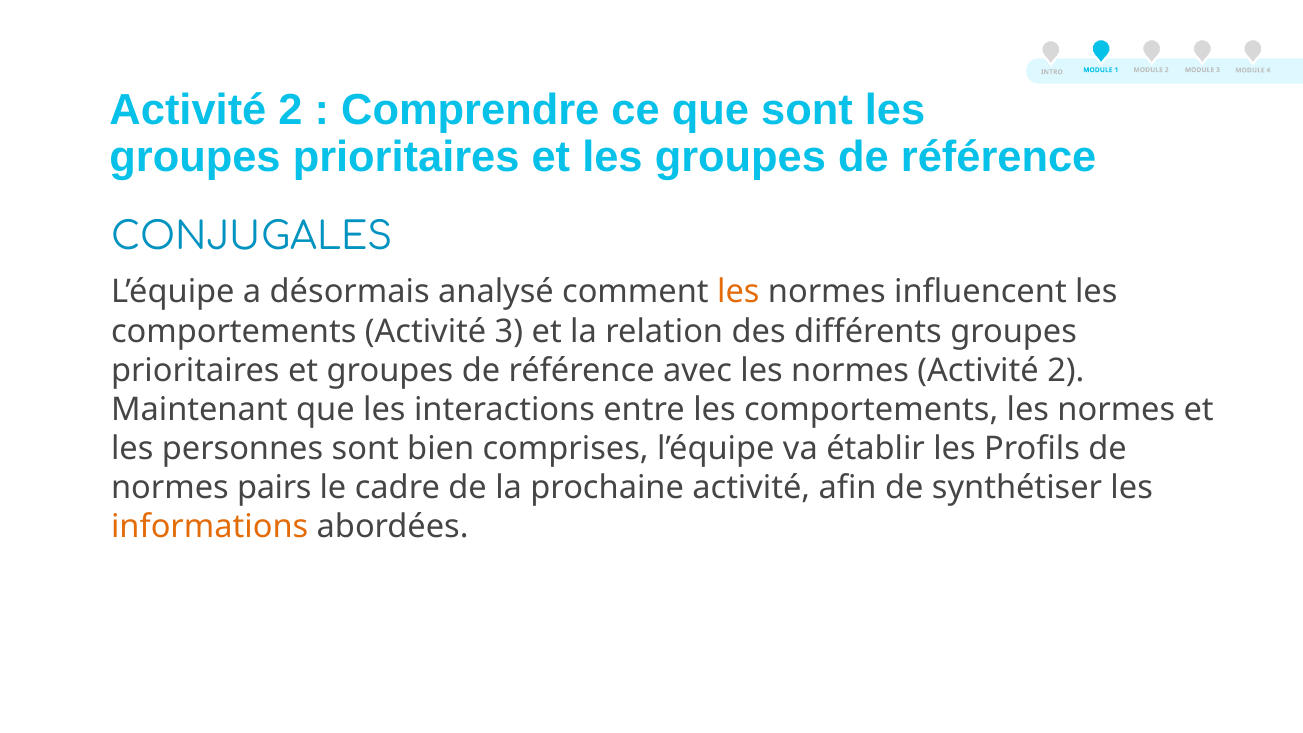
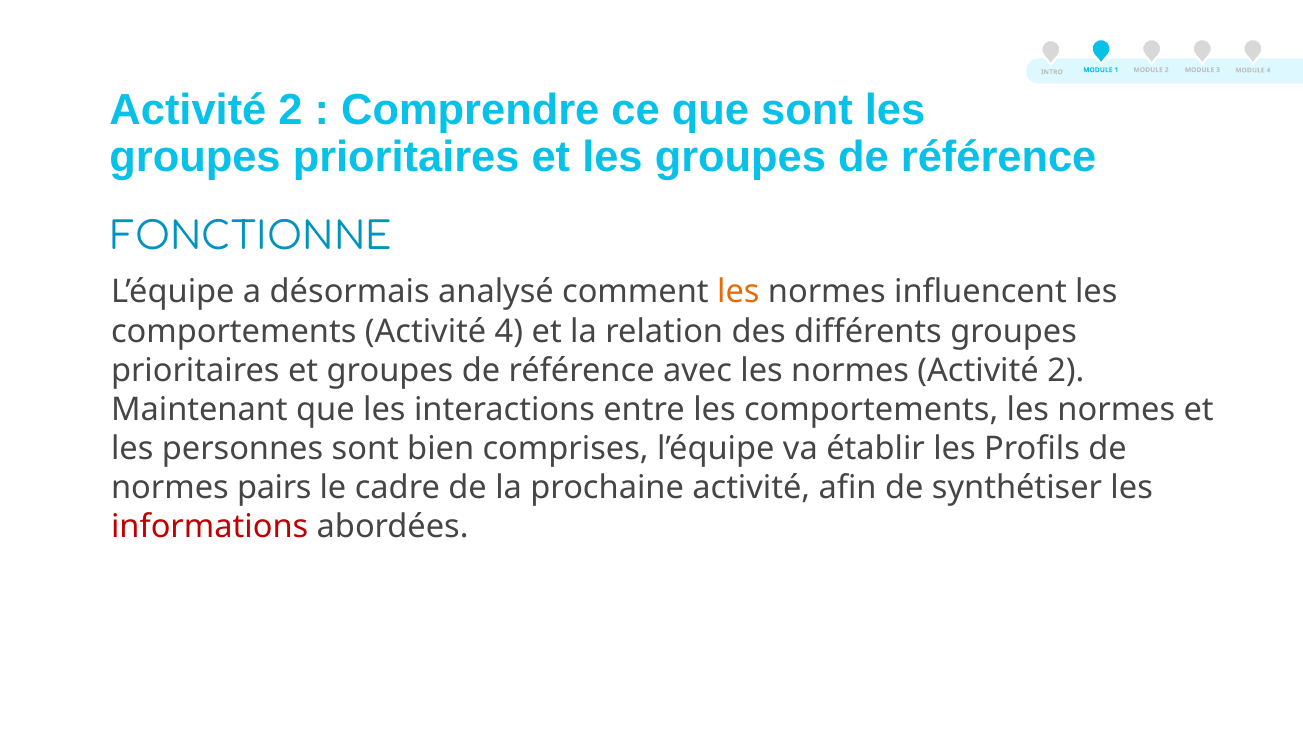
CONJUGALES: CONJUGALES -> FONCTIONNE (252, 237)
Activité 3: 3 -> 4 (509, 331)
informations colour: orange -> red (210, 527)
